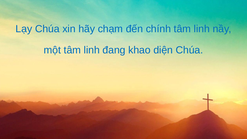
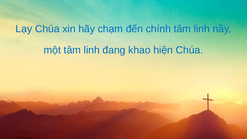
diện: diện -> hiện (163, 50)
